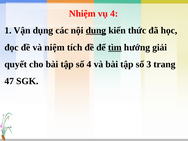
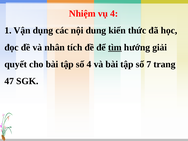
dung underline: present -> none (96, 30)
niệm: niệm -> nhân (55, 47)
3: 3 -> 7 (149, 64)
